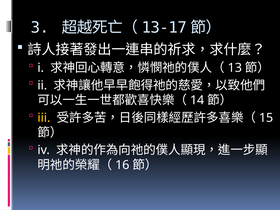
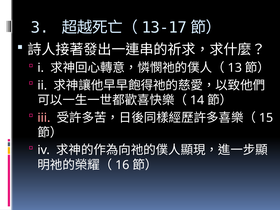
iii colour: yellow -> pink (44, 118)
